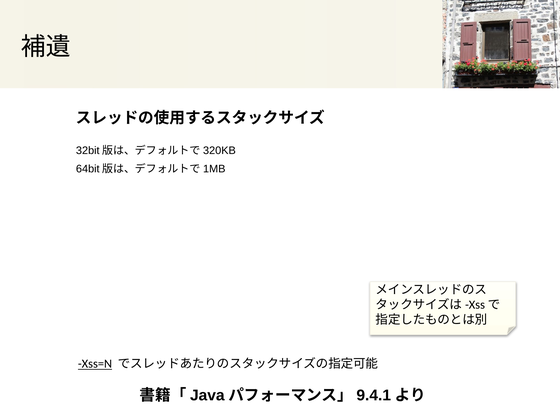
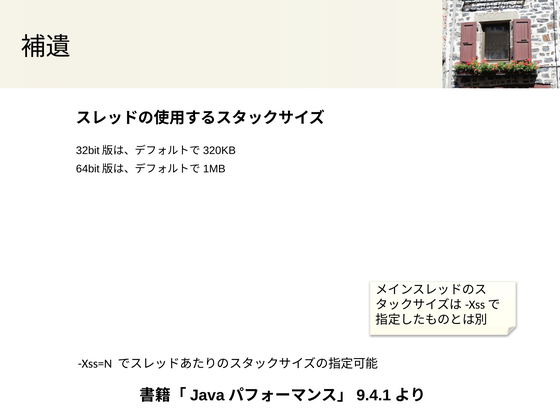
Xss=N underline: present -> none (95, 364)
